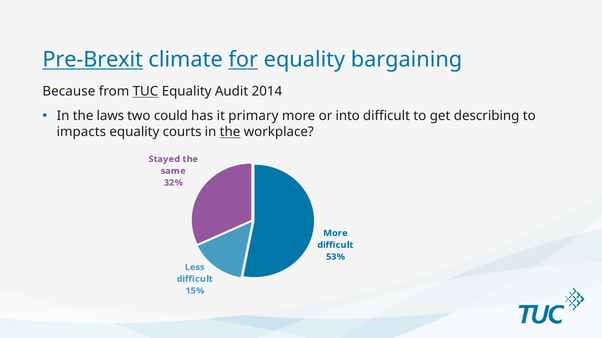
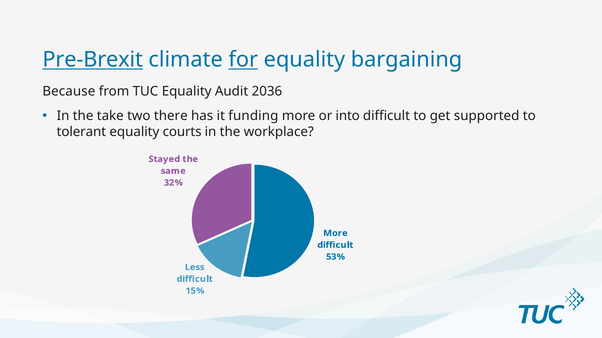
TUC underline: present -> none (145, 92)
2014: 2014 -> 2036 (267, 92)
laws: laws -> take (110, 116)
could: could -> there (171, 116)
primary: primary -> funding (253, 116)
describing: describing -> supported (487, 116)
impacts: impacts -> tolerant (81, 132)
the underline: present -> none (230, 132)
